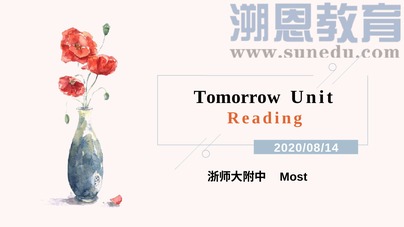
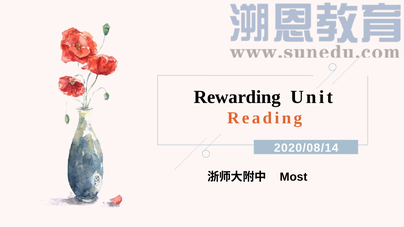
Tomorrow: Tomorrow -> Rewarding (237, 97)
